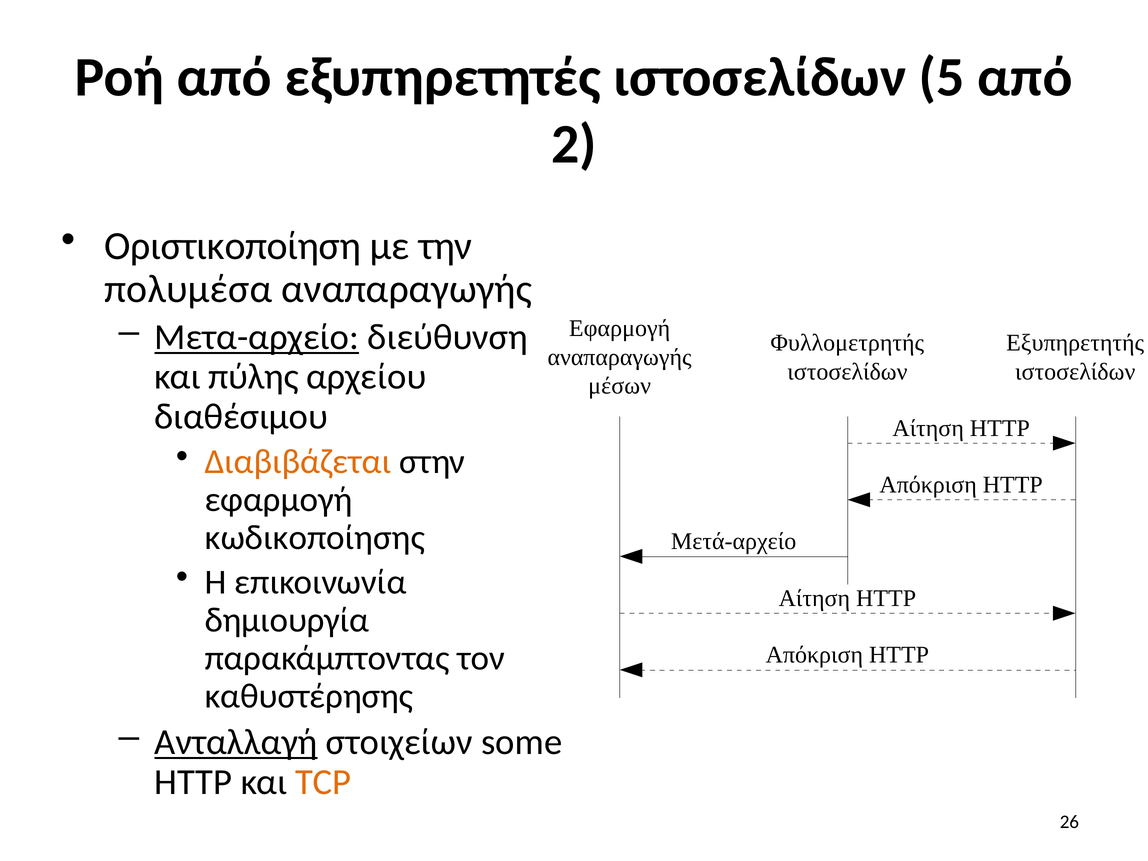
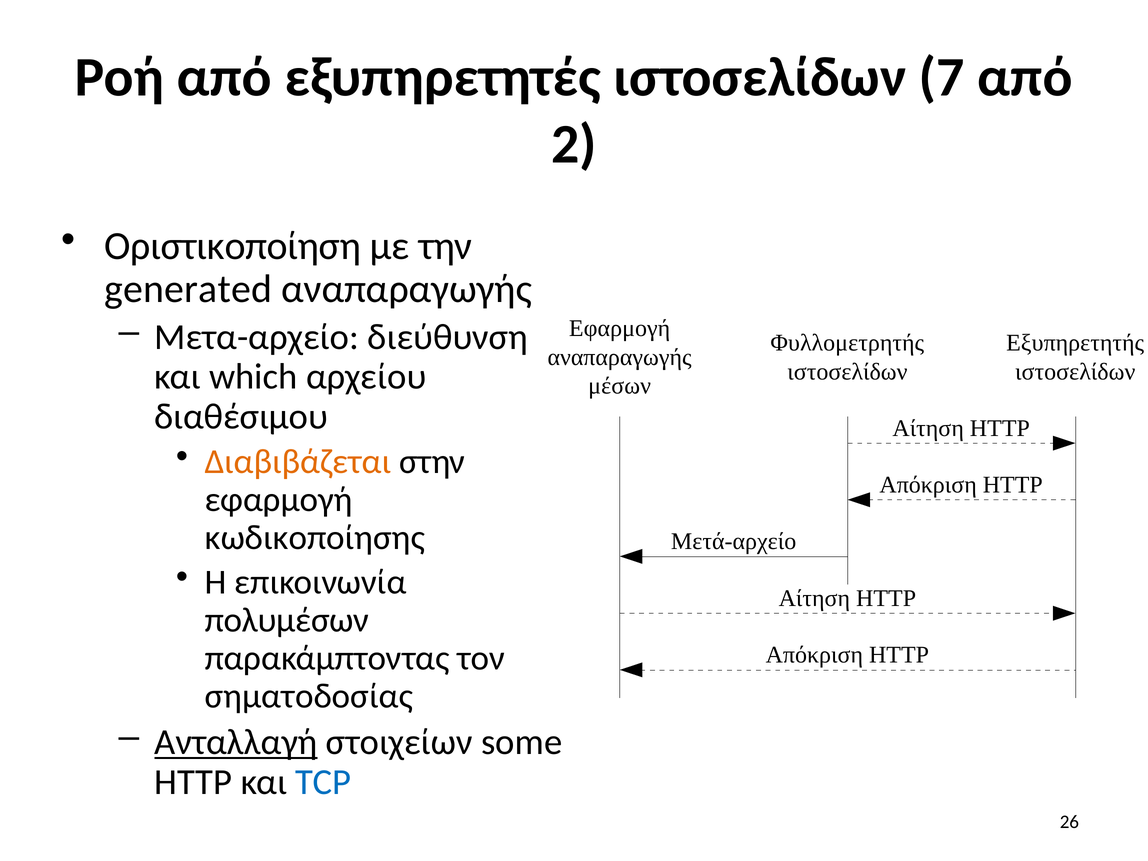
5: 5 -> 7 (942, 78)
πολυμέσα: πολυμέσα -> generated (188, 289)
Μετα-αρχείο underline: present -> none (257, 337)
πύλης: πύλης -> which (253, 377)
δημιουργία: δημιουργία -> πολυμέσων (287, 620)
καθυστέρησης: καθυστέρησης -> σηματοδοσίας (309, 696)
TCP colour: orange -> blue (323, 782)
